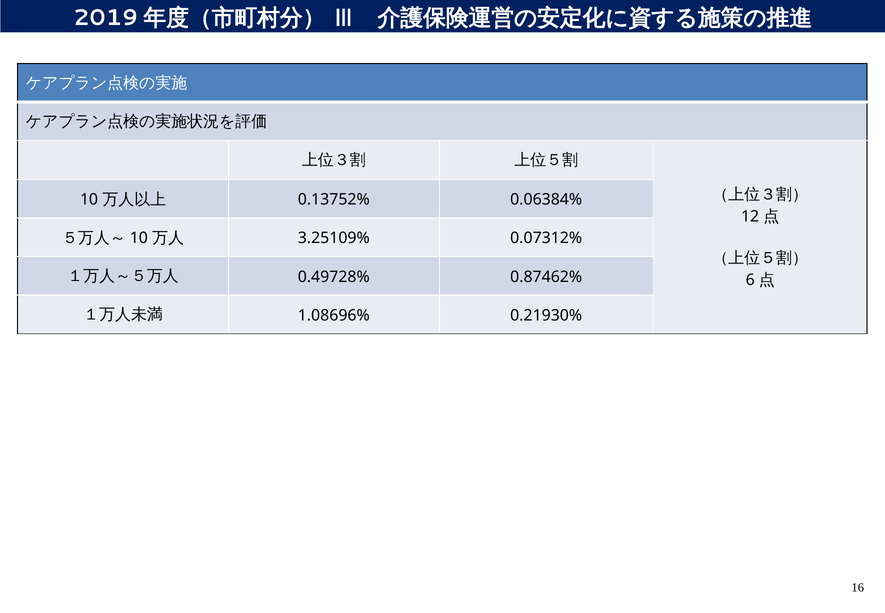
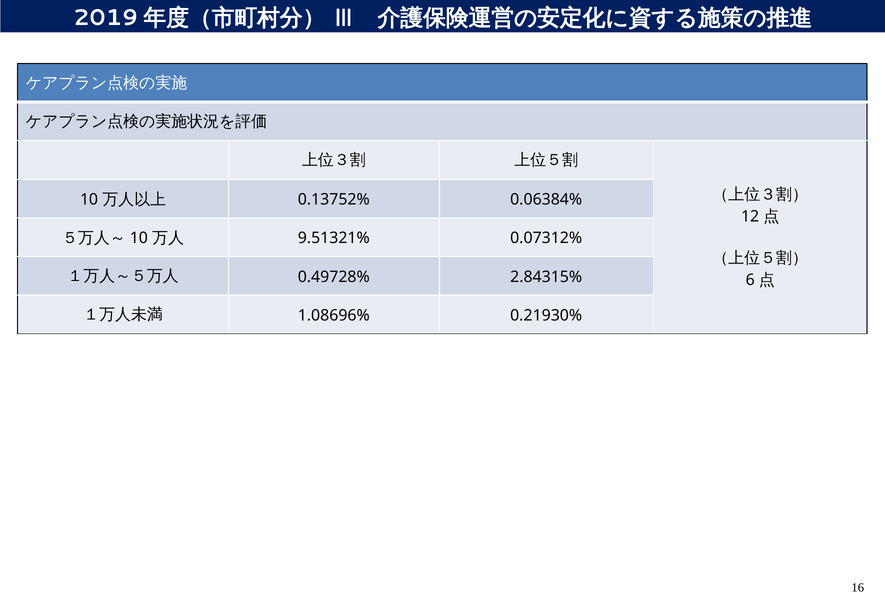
3.25109%: 3.25109% -> 9.51321% (334, 238)
0.87462%: 0.87462% -> 2.84315% (546, 277)
